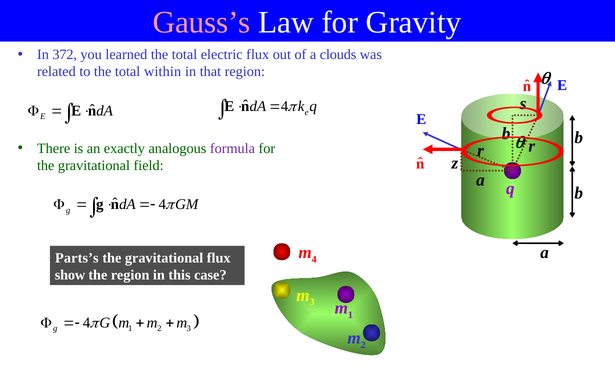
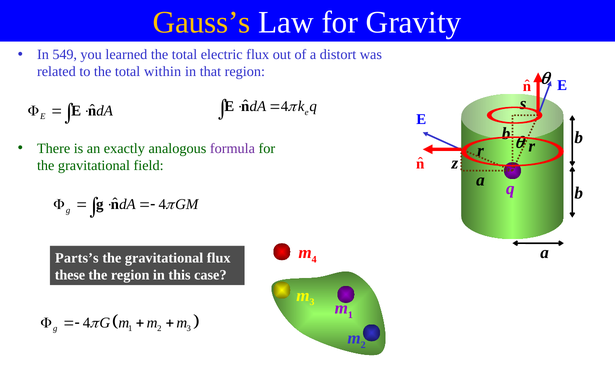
Gauss’s colour: pink -> yellow (202, 22)
372: 372 -> 549 (65, 55)
clouds: clouds -> distort (338, 55)
show: show -> these (70, 275)
